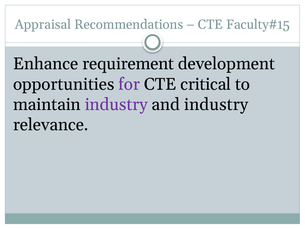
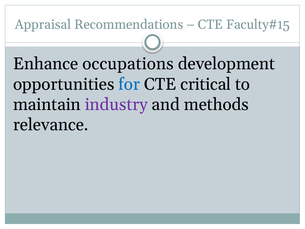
requirement: requirement -> occupations (128, 64)
for colour: purple -> blue (129, 84)
and industry: industry -> methods (216, 104)
